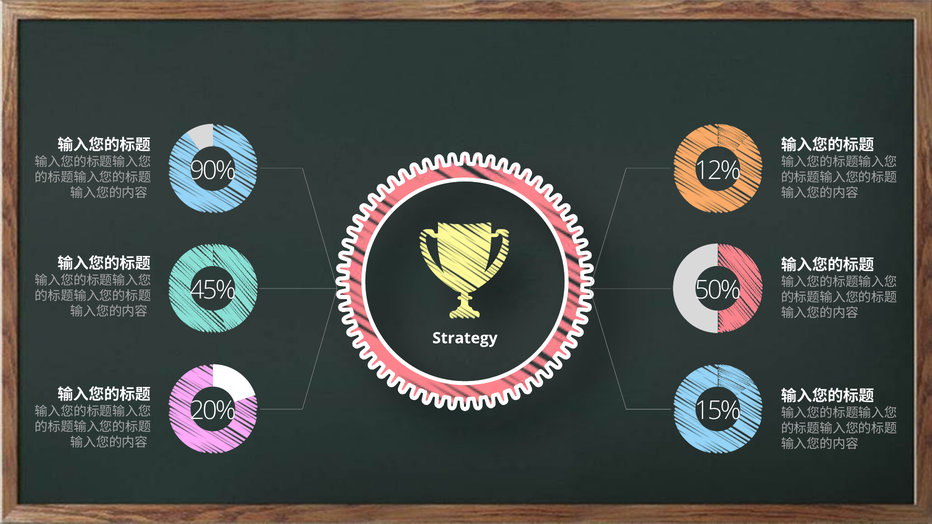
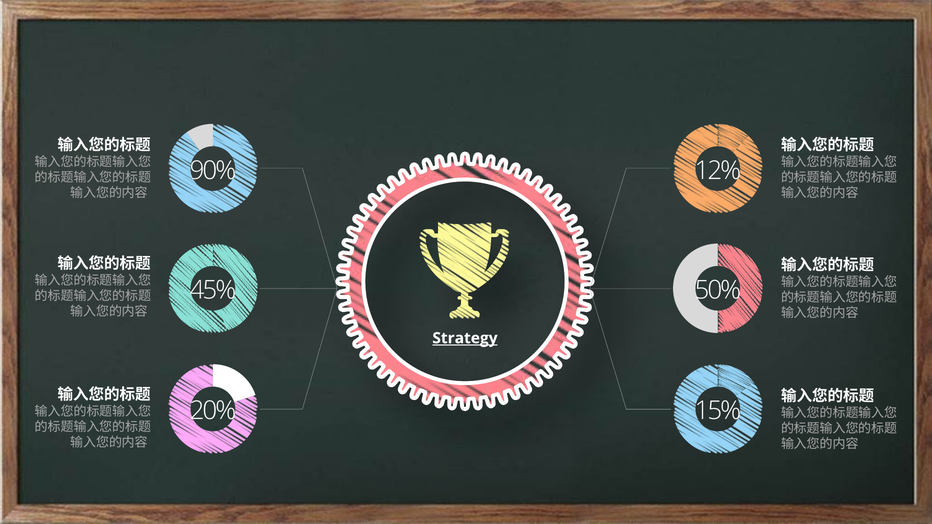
Strategy underline: none -> present (465, 338)
